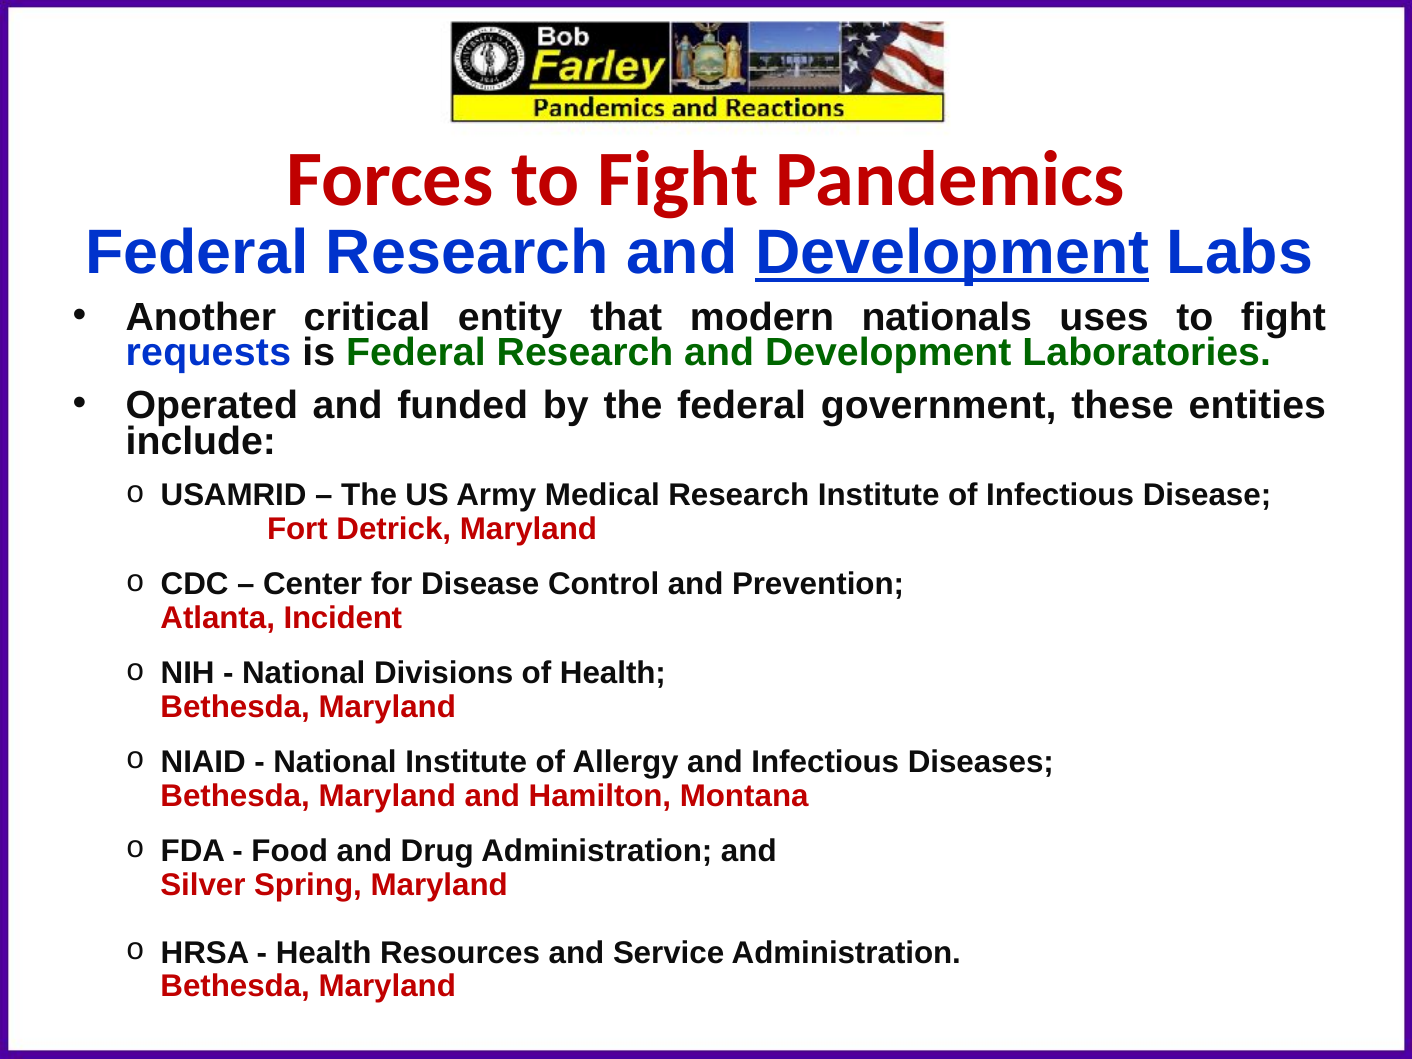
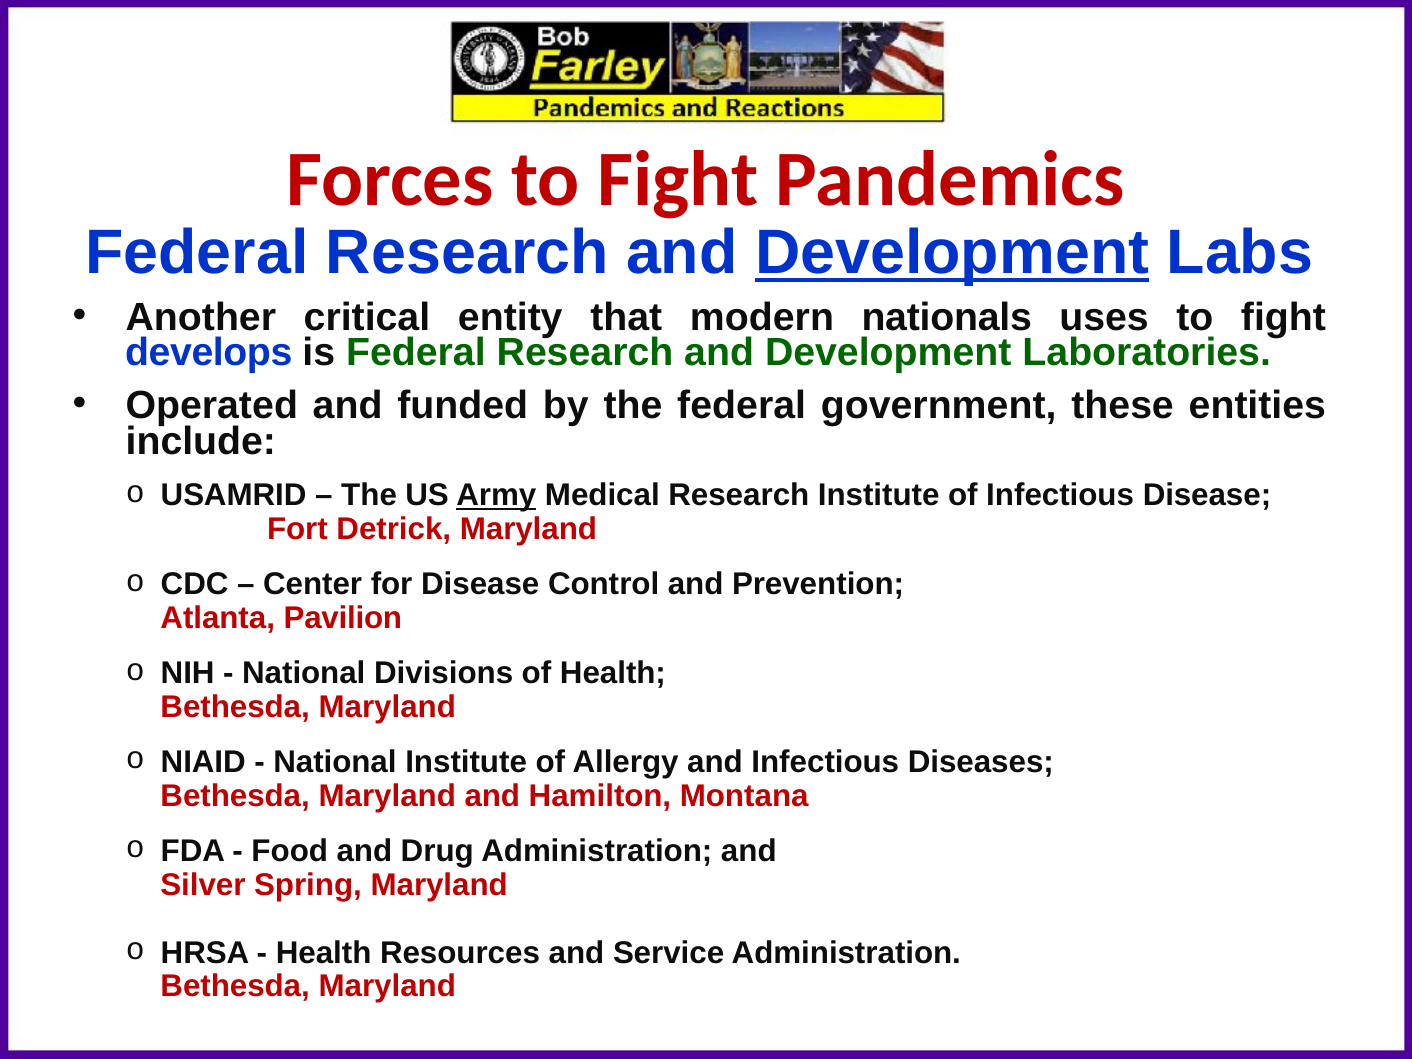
requests: requests -> develops (209, 353)
Army underline: none -> present (496, 496)
Incident: Incident -> Pavilion (343, 618)
